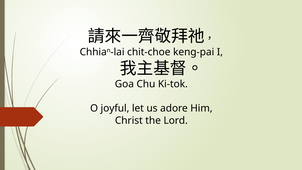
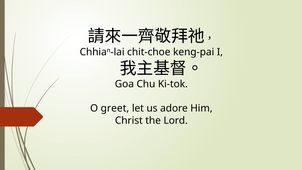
joyful: joyful -> greet (115, 108)
